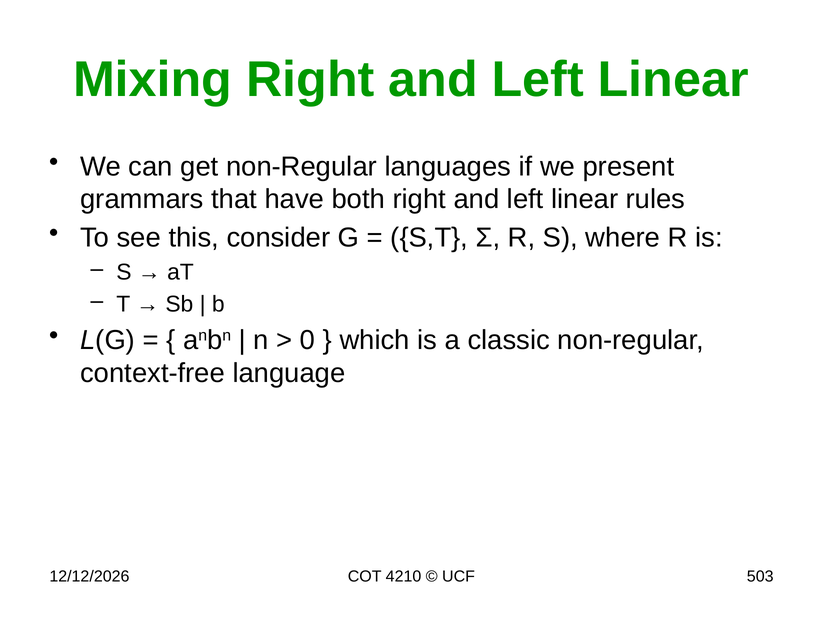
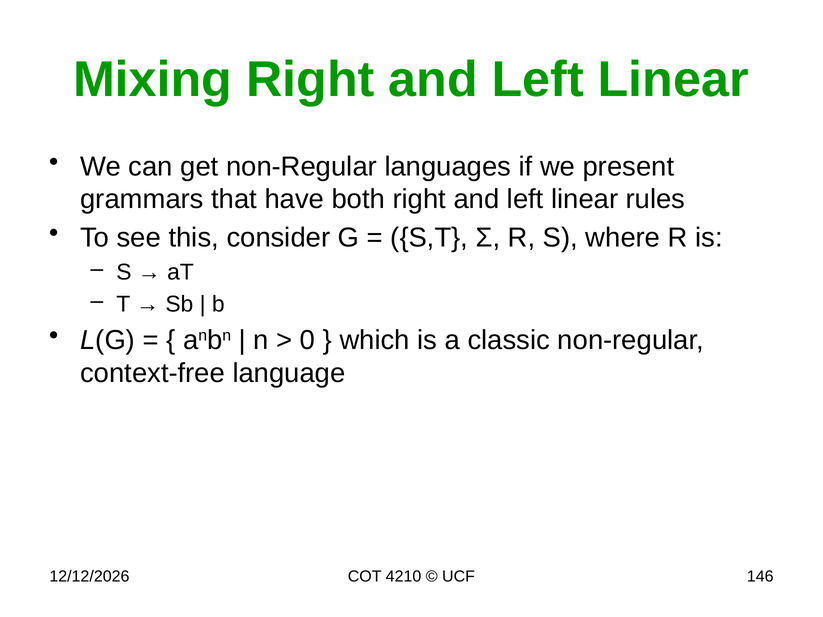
503: 503 -> 146 (760, 577)
